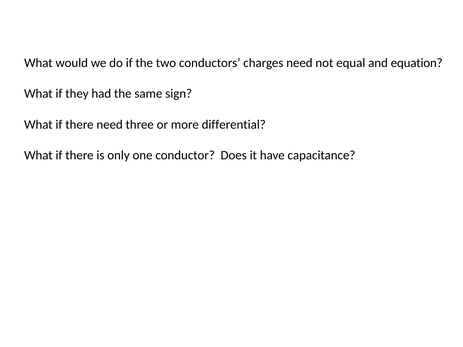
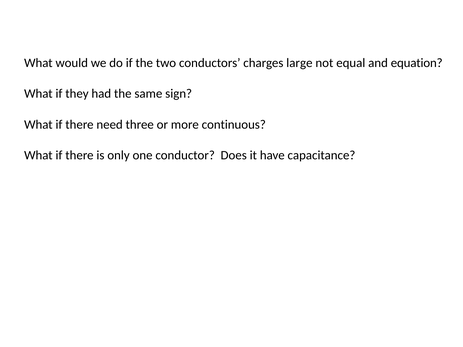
charges need: need -> large (299, 63)
differential: differential -> continuous (234, 125)
